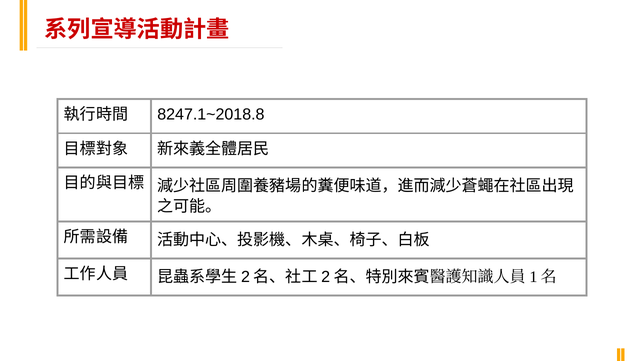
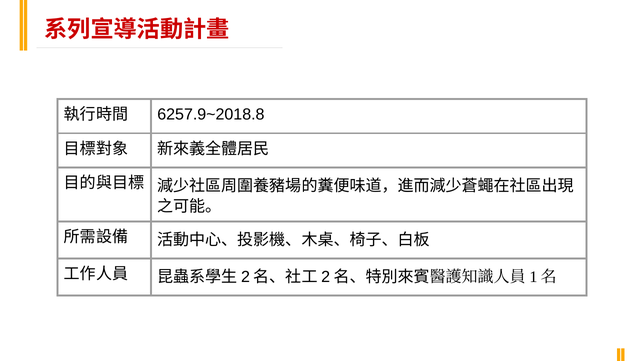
8247.1~2018.8: 8247.1~2018.8 -> 6257.9~2018.8 (211, 115)
